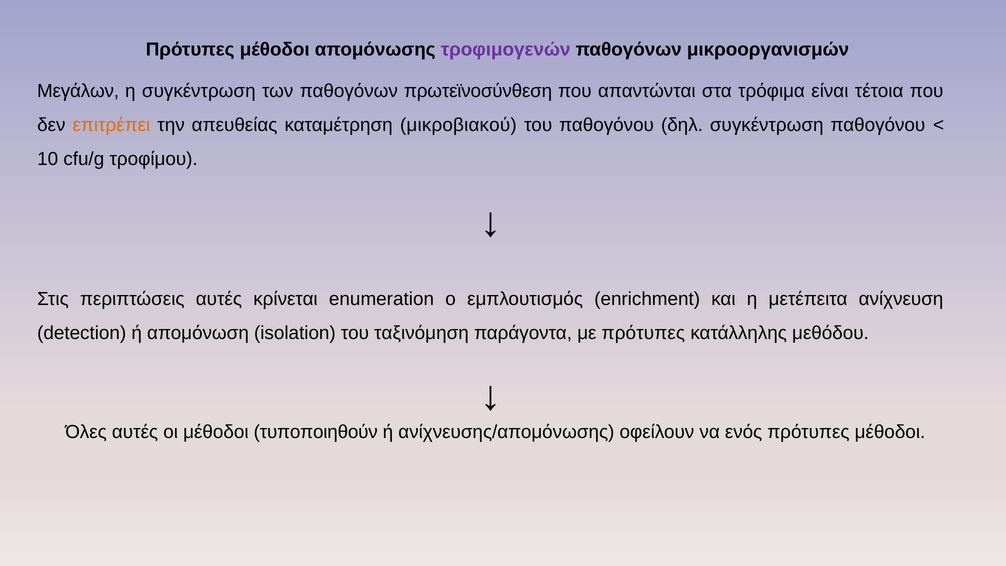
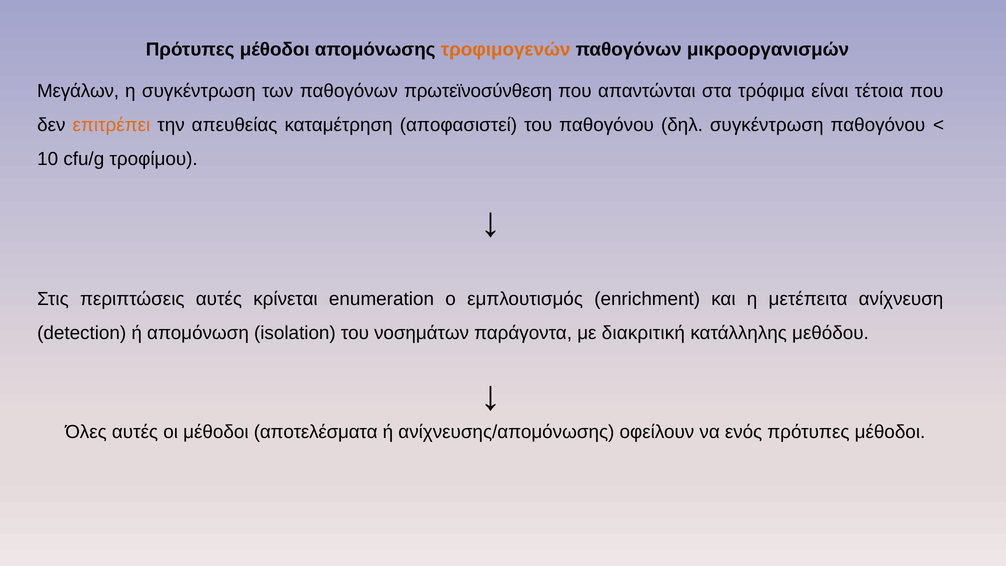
τροφιμογενών colour: purple -> orange (506, 49)
μικροβιακού: μικροβιακού -> αποφασιστεί (458, 125)
ταξινόμηση: ταξινόμηση -> νοσημάτων (422, 333)
με πρότυπες: πρότυπες -> διακριτική (643, 333)
τυποποιηθούν: τυποποιηθούν -> αποτελέσματα (316, 432)
